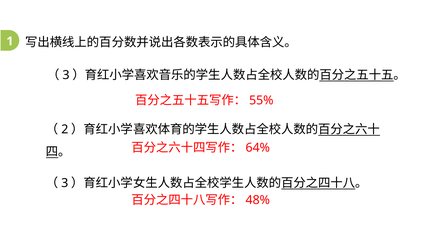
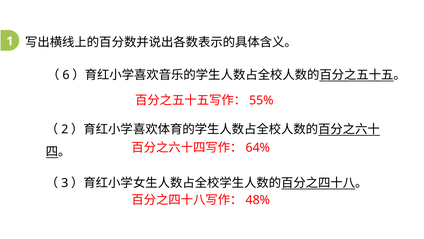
3: 3 -> 6 (66, 75)
